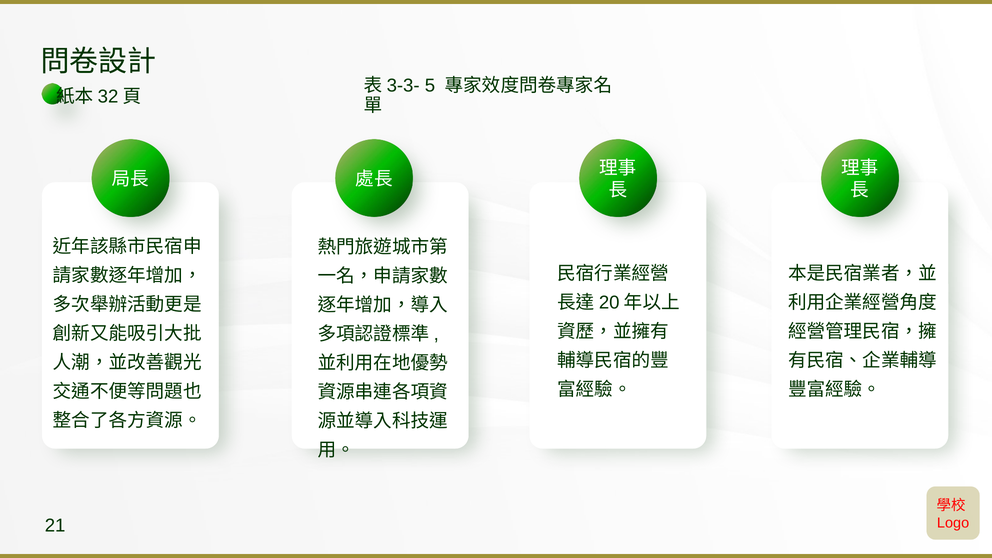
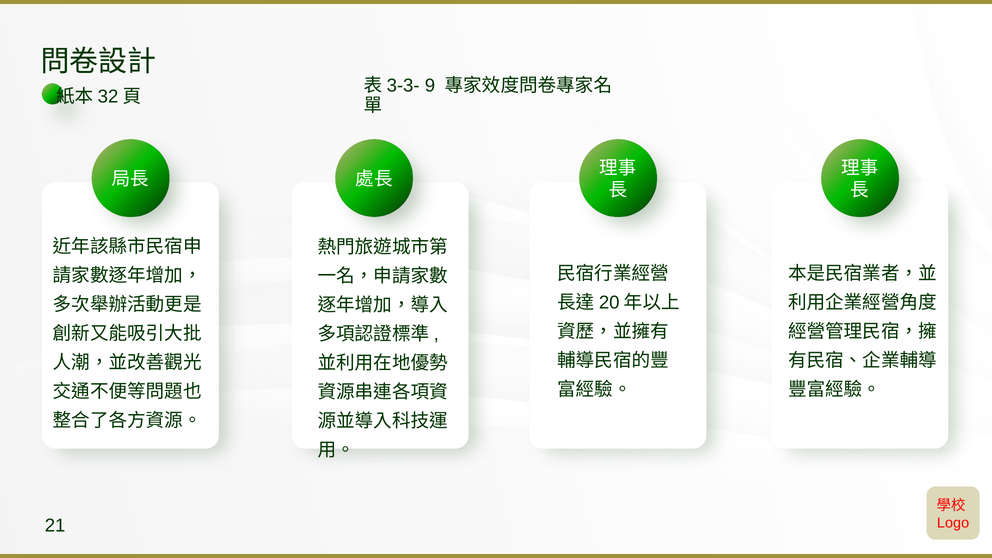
5: 5 -> 9 (430, 85)
